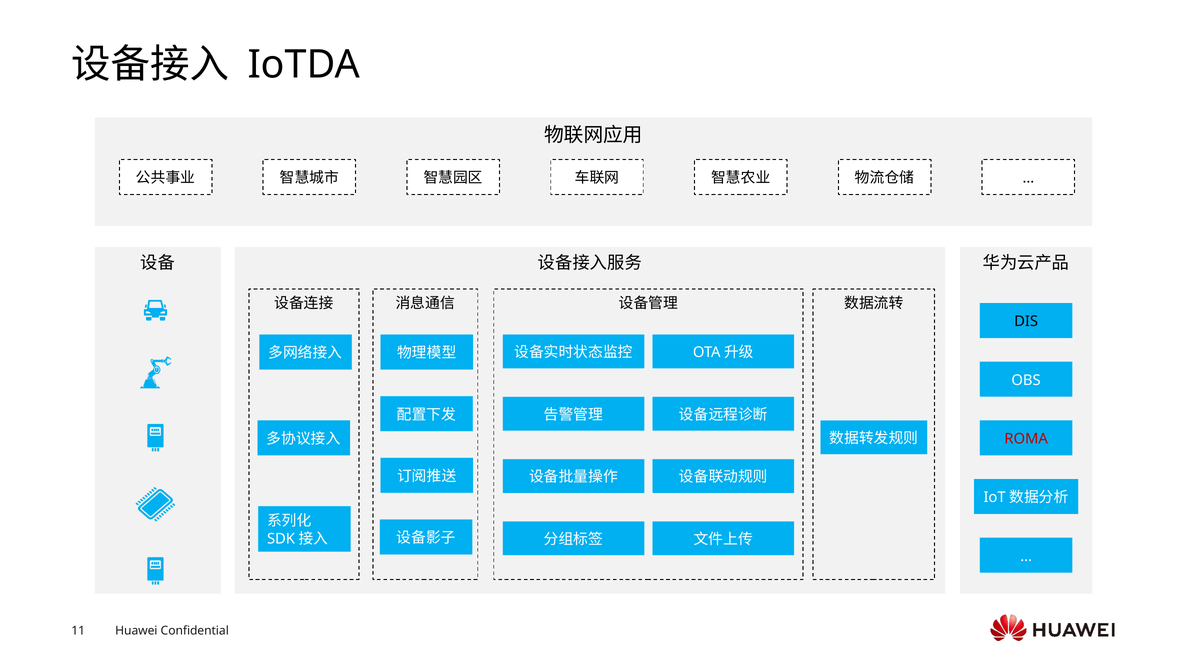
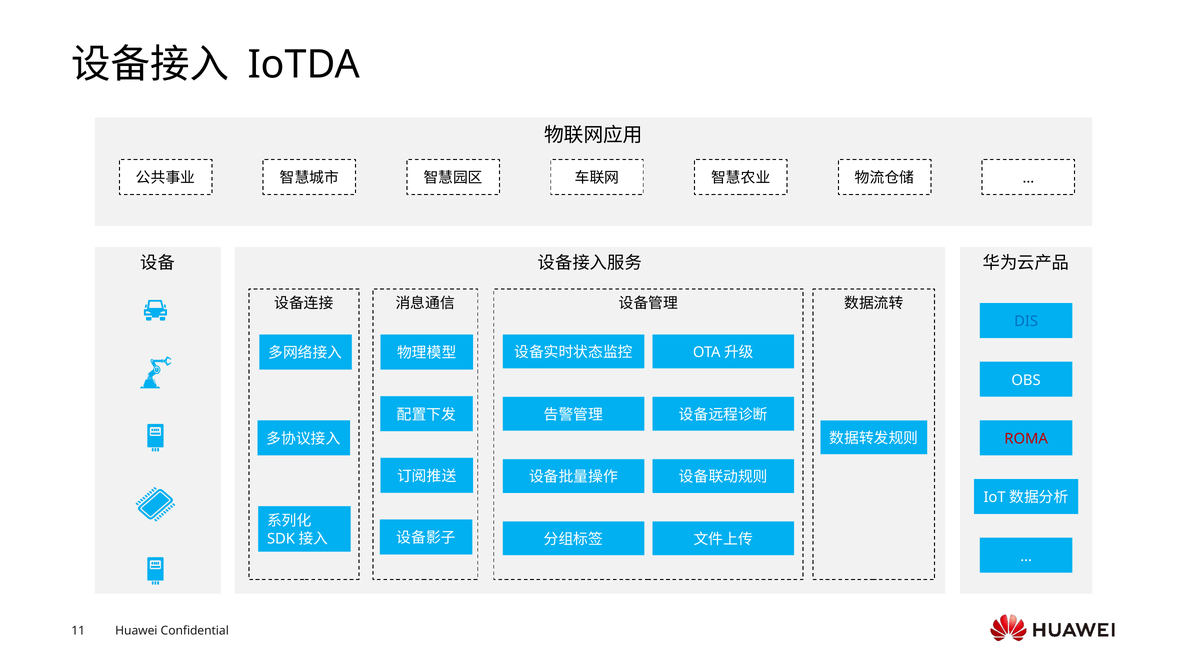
DIS colour: black -> blue (1026, 321)
